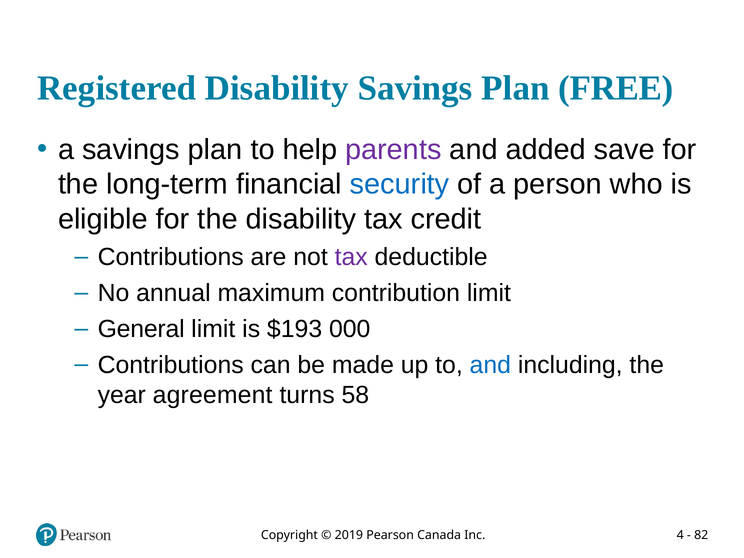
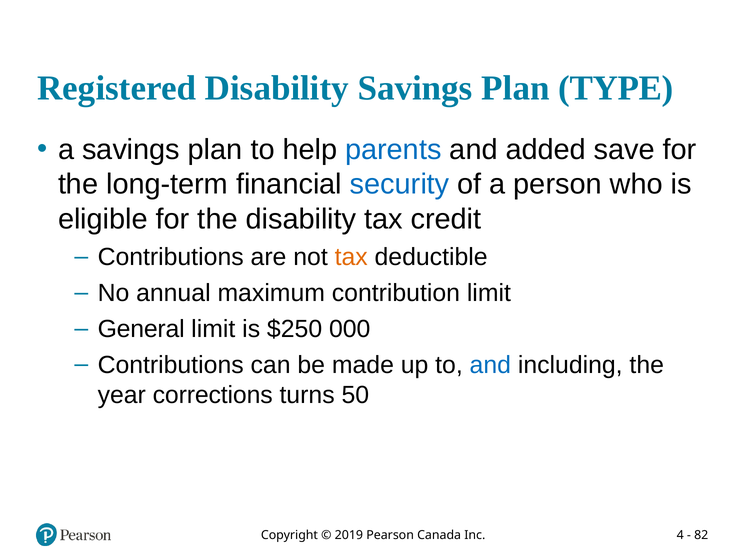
FREE: FREE -> TYPE (616, 88)
parents colour: purple -> blue (393, 150)
tax colour: purple -> orange (351, 257)
$193: $193 -> $250 (295, 329)
agreement: agreement -> corrections (213, 395)
58: 58 -> 50 (355, 395)
